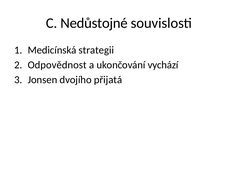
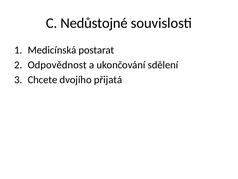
strategii: strategii -> postarat (96, 50)
vychází: vychází -> sdělení (163, 65)
Jonsen: Jonsen -> Chcete (42, 80)
